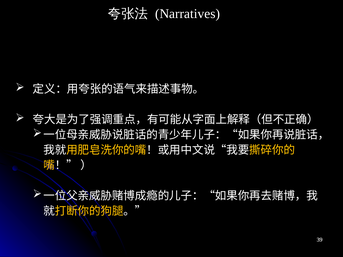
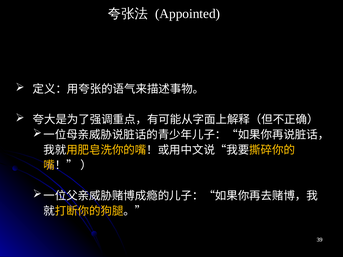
Narratives: Narratives -> Appointed (188, 14)
